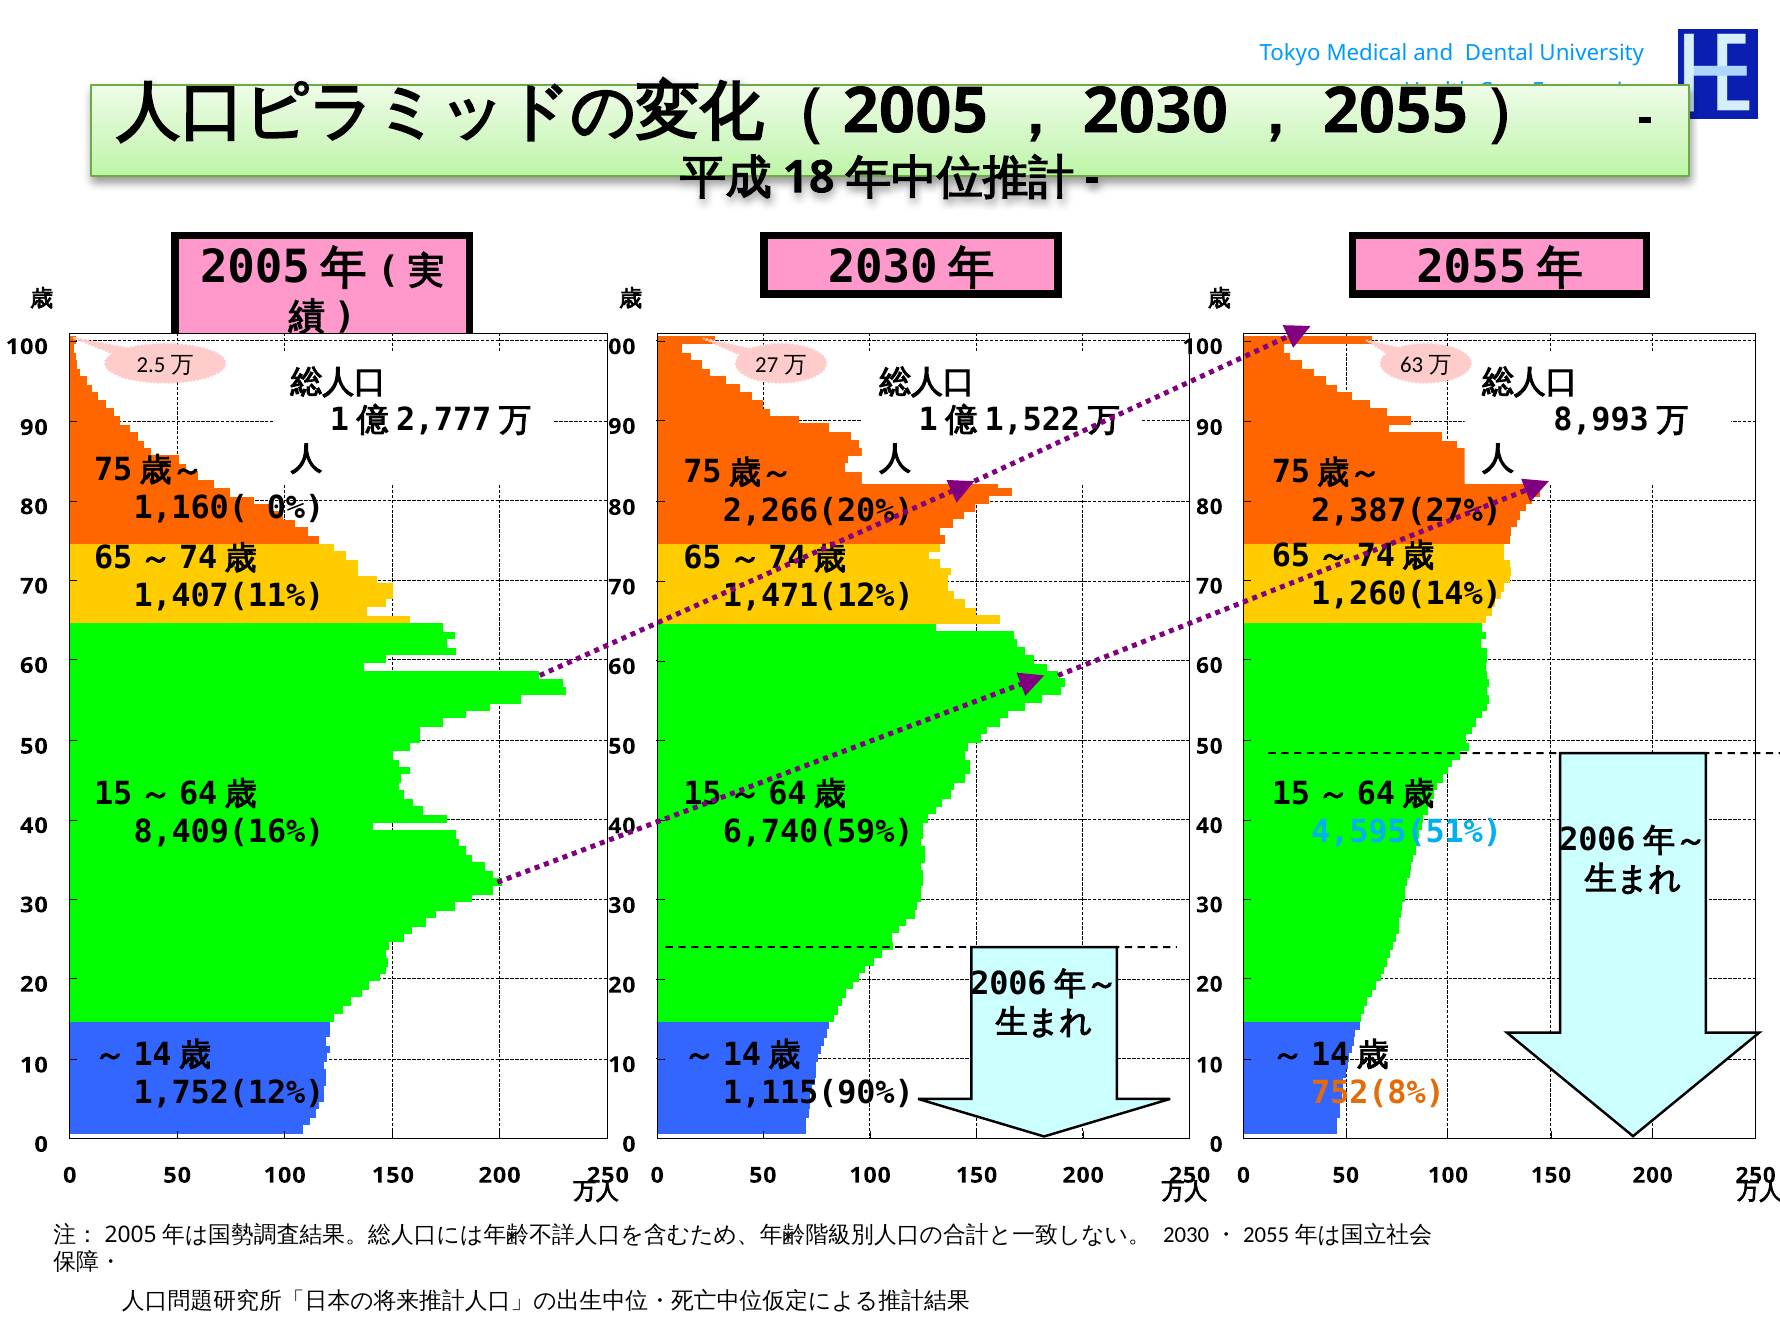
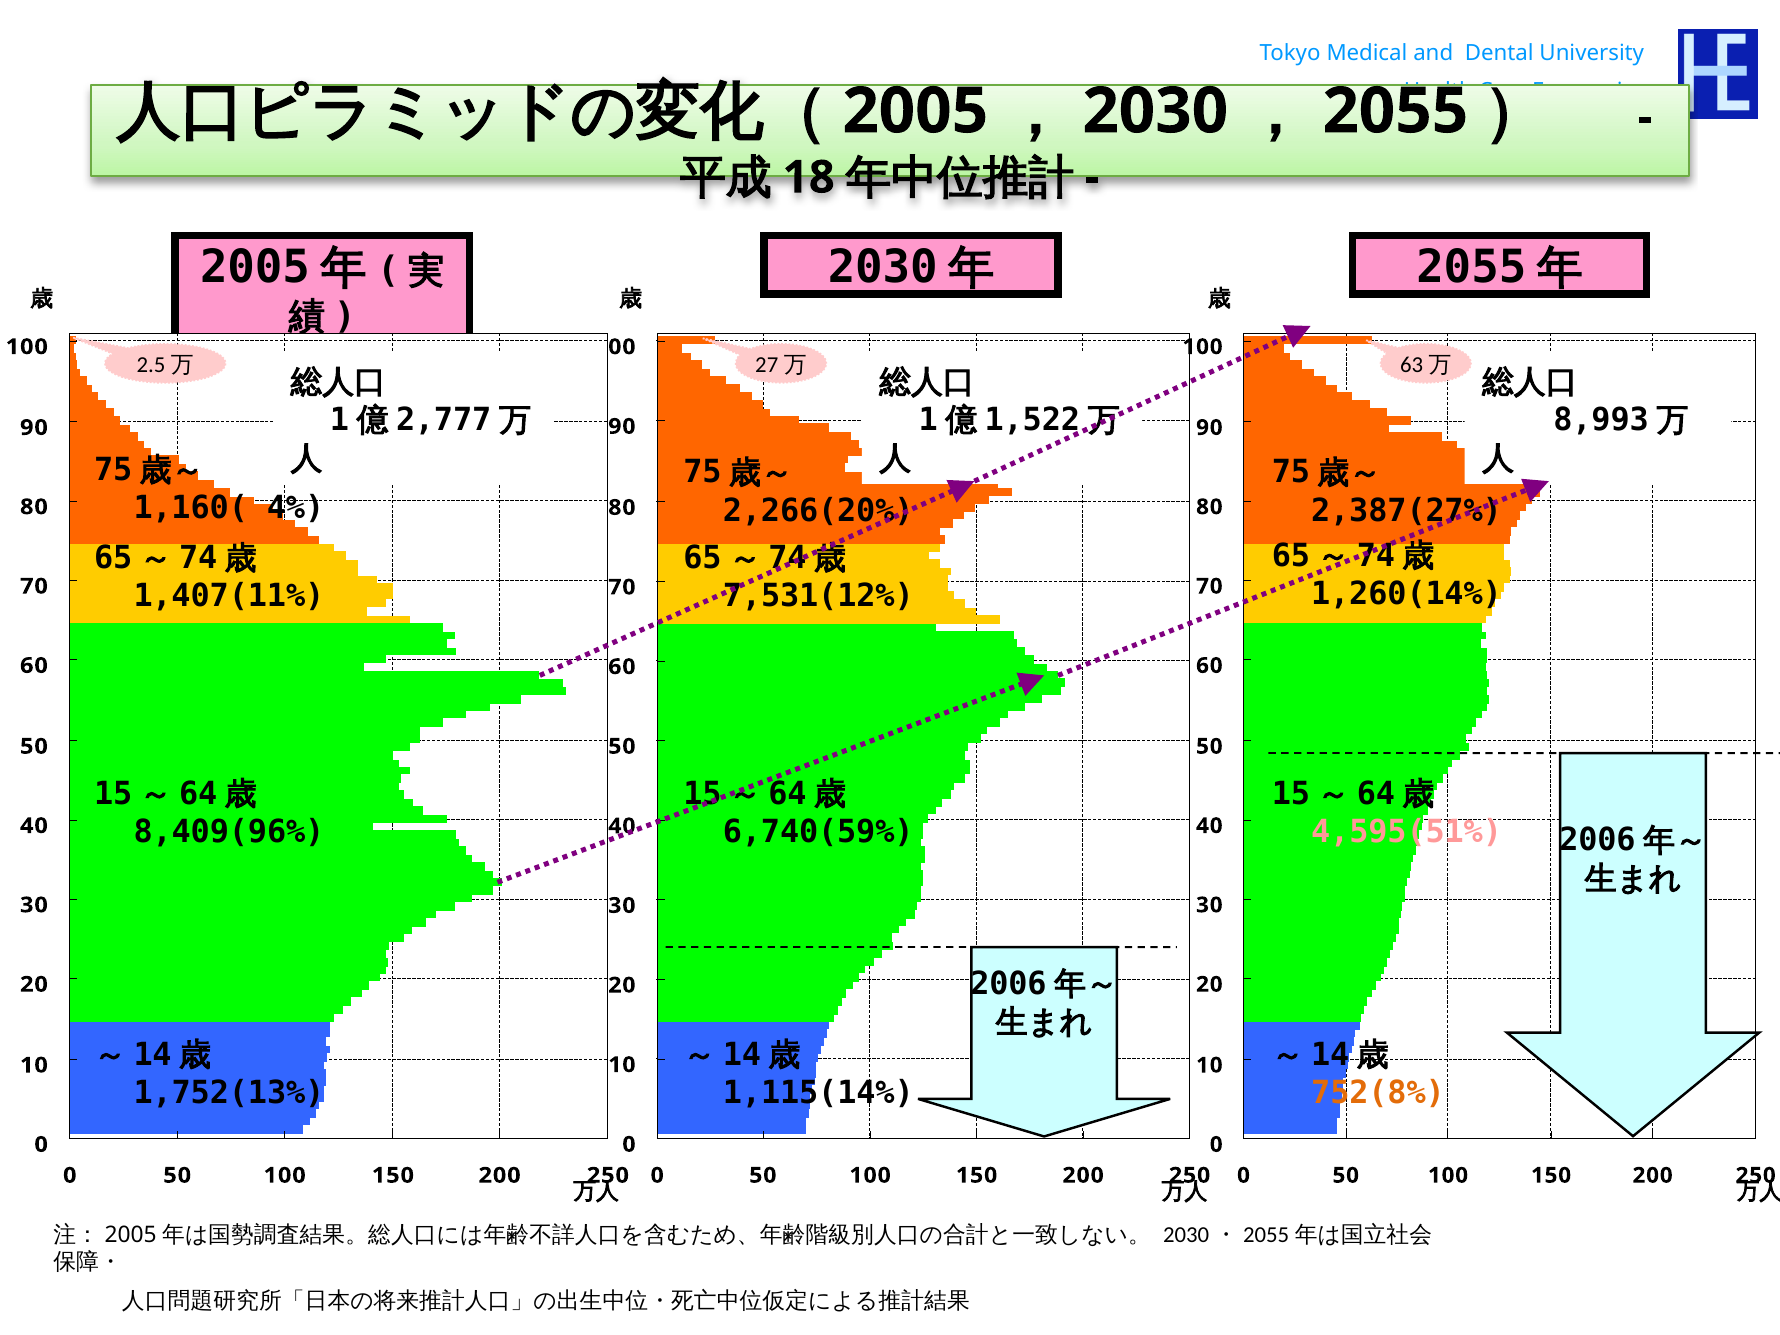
0%: 0% -> 4% (296, 508)
1,471(12%: 1,471(12% -> 7,531(12% (818, 596)
8,409(16%: 8,409(16% -> 8,409(96% (229, 832)
4,595(51% colour: light blue -> pink (1407, 832)
1,752(12%: 1,752(12% -> 1,752(13% (229, 1093)
1,115(90%: 1,115(90% -> 1,115(14% (818, 1093)
